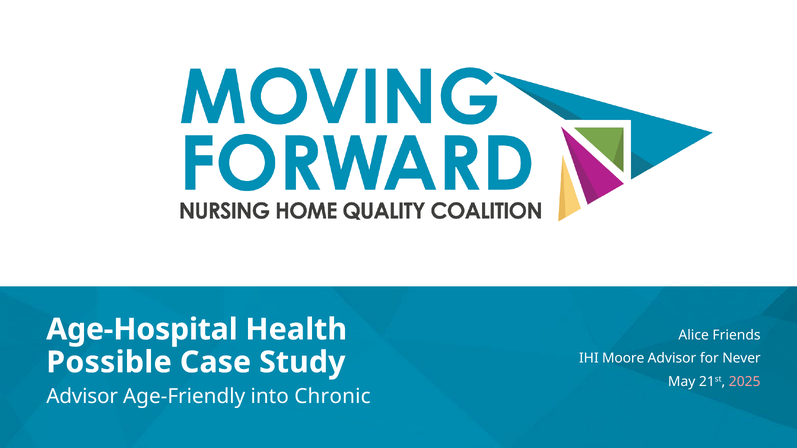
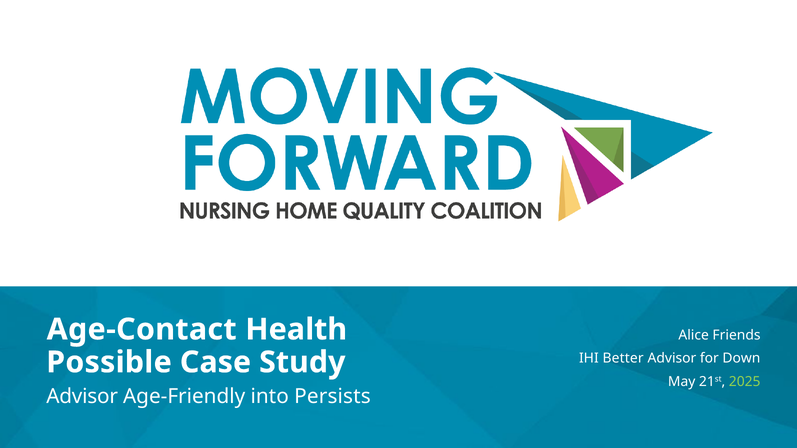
Age-Hospital: Age-Hospital -> Age-Contact (142, 330)
Moore: Moore -> Better (623, 359)
Never: Never -> Down (741, 359)
2025 colour: pink -> light green (745, 382)
Chronic: Chronic -> Persists (333, 397)
